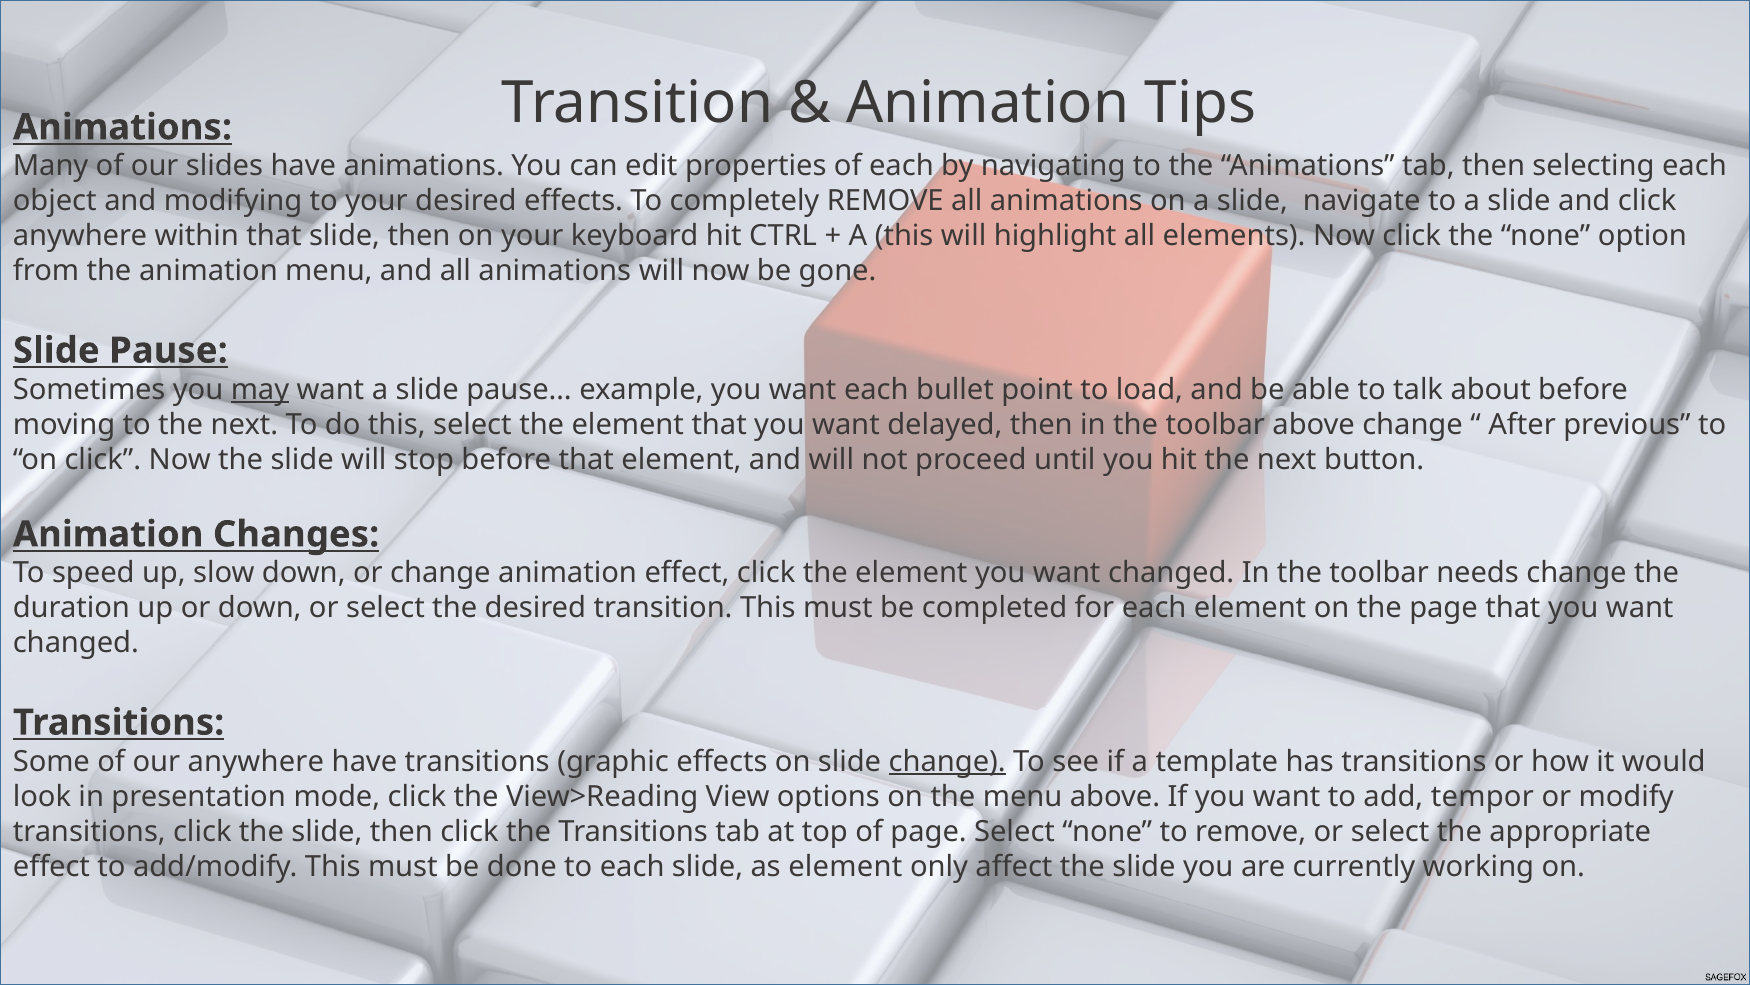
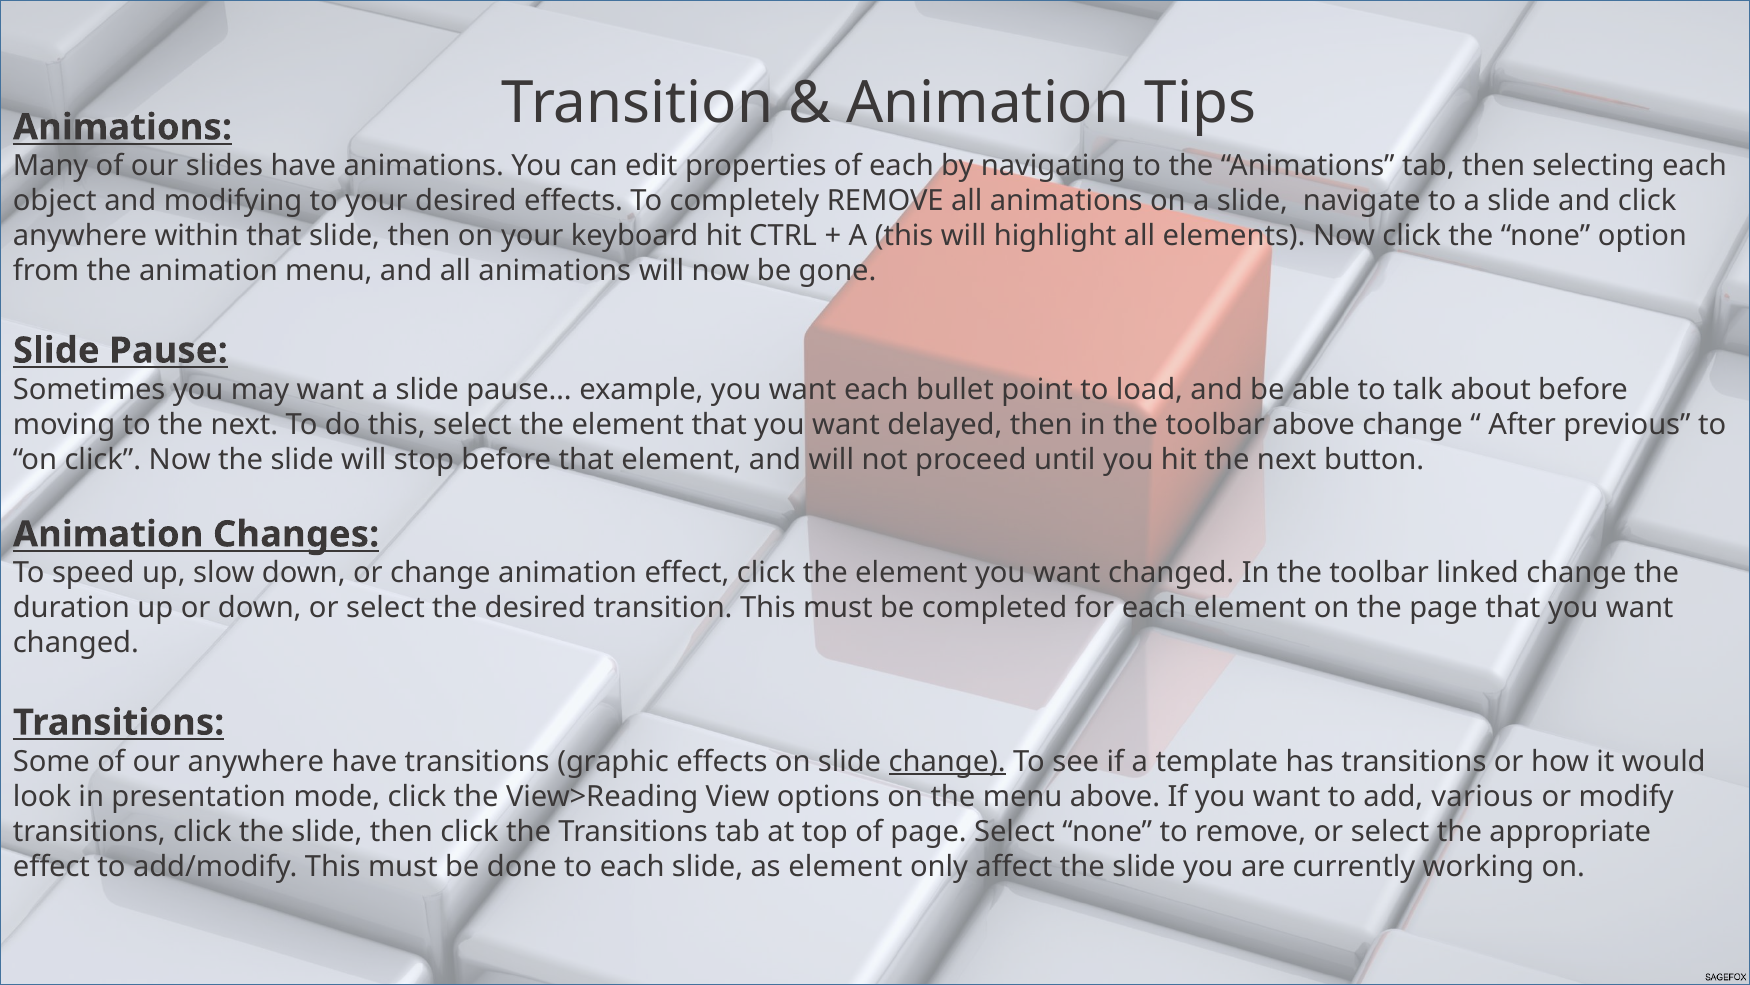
may underline: present -> none (260, 389)
needs: needs -> linked (1478, 573)
tempor: tempor -> various (1482, 796)
